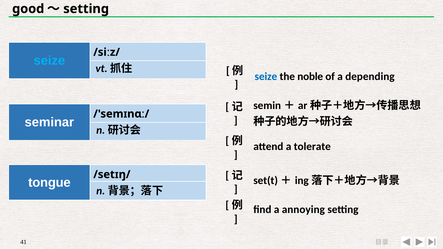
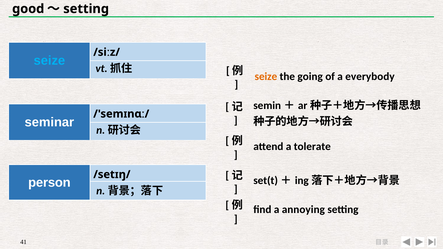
seize colour: blue -> orange (266, 76)
noble: noble -> going (310, 76)
depending: depending -> everybody (370, 76)
tongue: tongue -> person (49, 183)
